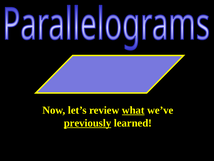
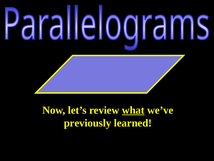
previously underline: present -> none (88, 123)
